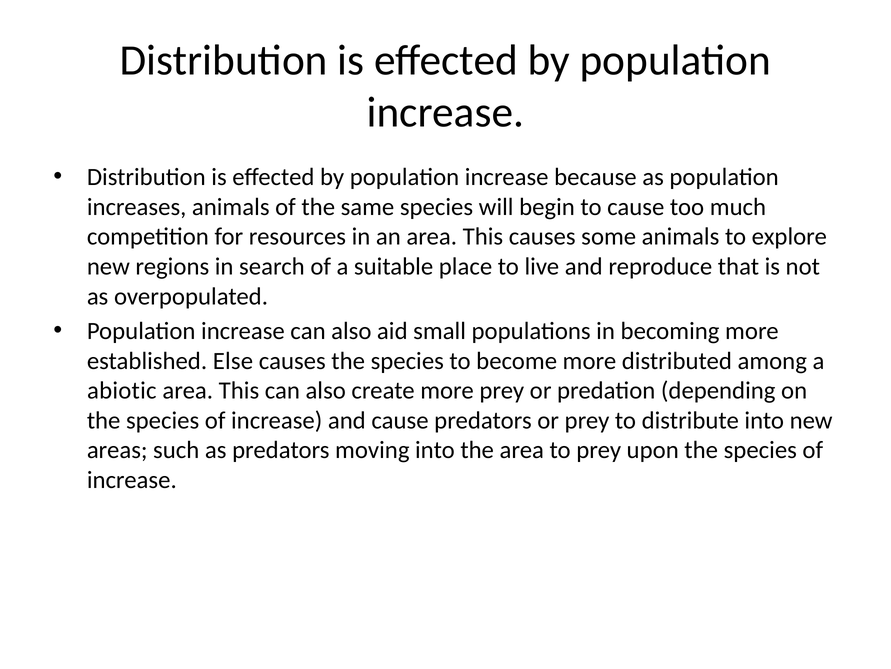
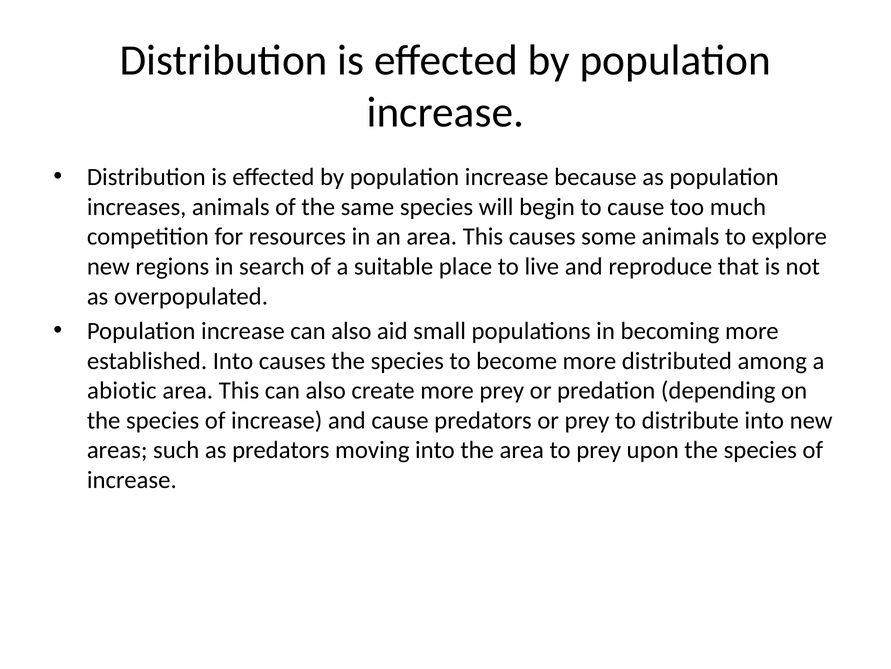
established Else: Else -> Into (233, 360)
